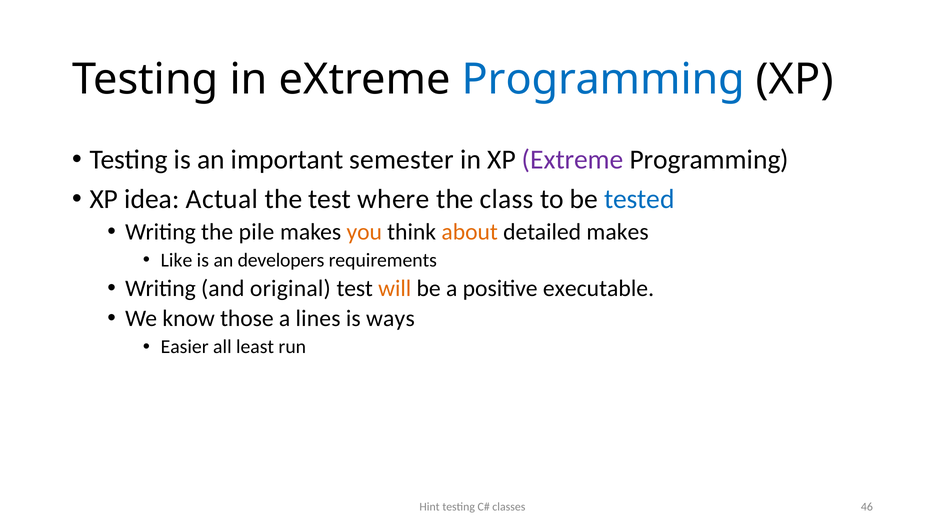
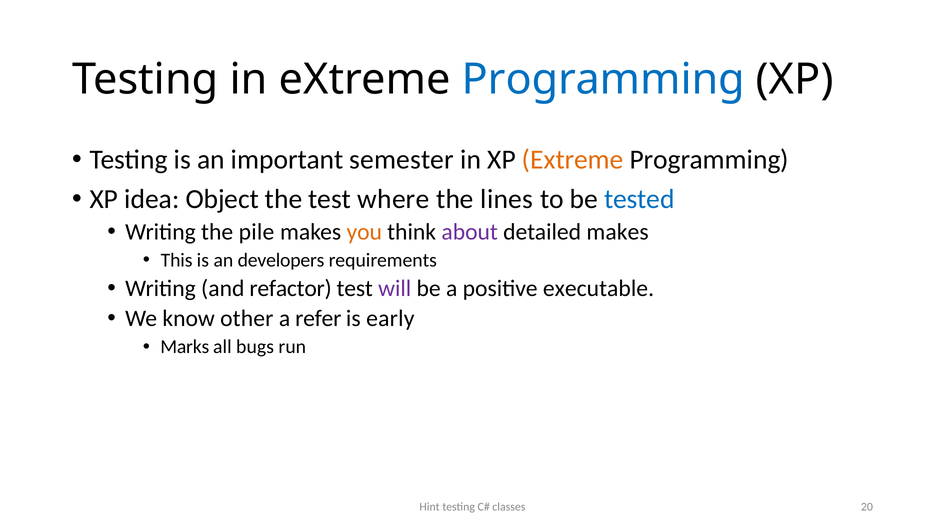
Extreme colour: purple -> orange (573, 160)
Actual: Actual -> Object (222, 199)
class: class -> lines (507, 199)
about colour: orange -> purple (470, 232)
Like: Like -> This (177, 260)
original: original -> refactor (291, 289)
will colour: orange -> purple (395, 289)
those: those -> other (247, 319)
lines: lines -> refer (318, 319)
ways: ways -> early (390, 319)
Easier: Easier -> Marks (185, 347)
least: least -> bugs (255, 347)
46: 46 -> 20 (867, 508)
